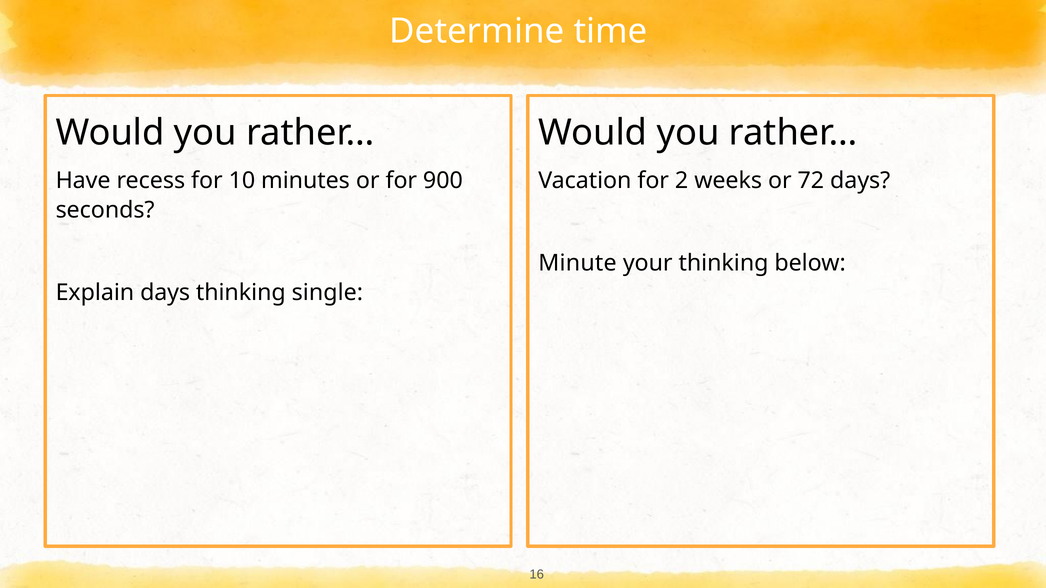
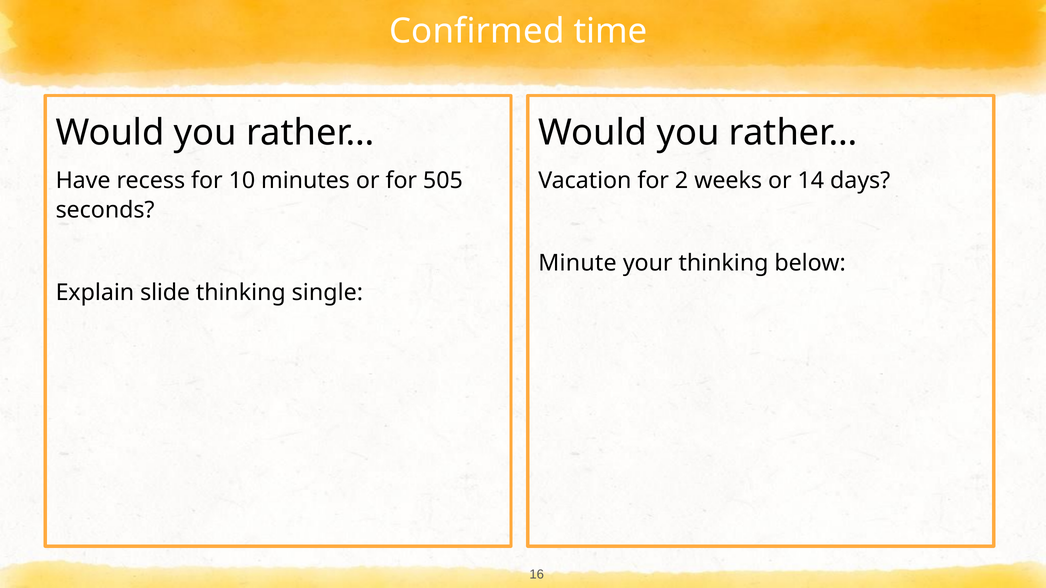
Determine: Determine -> Confirmed (477, 31)
900: 900 -> 505 (443, 181)
72: 72 -> 14 (811, 181)
Explain days: days -> slide (165, 293)
